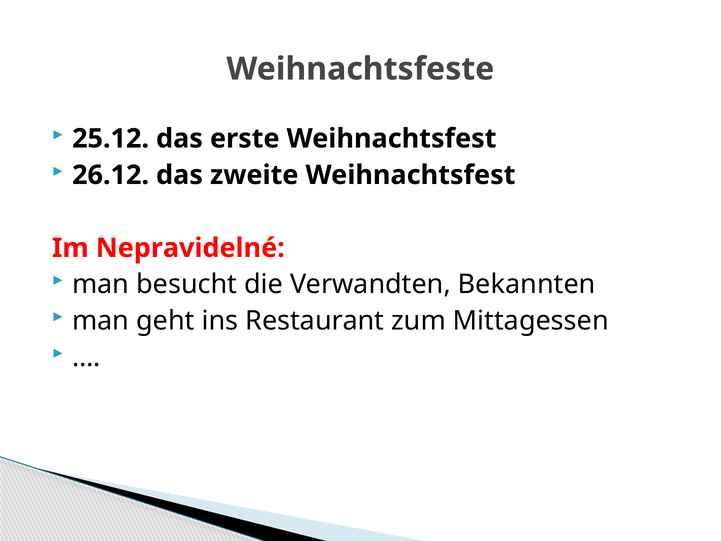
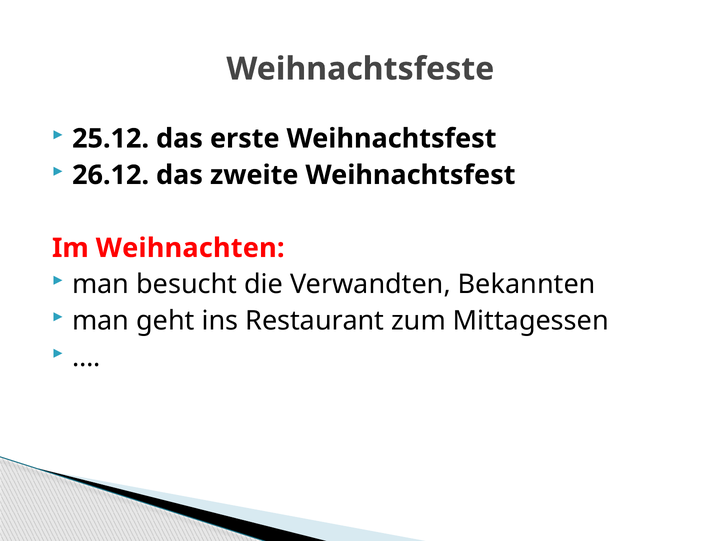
Nepravidelné: Nepravidelné -> Weihnachten (190, 248)
